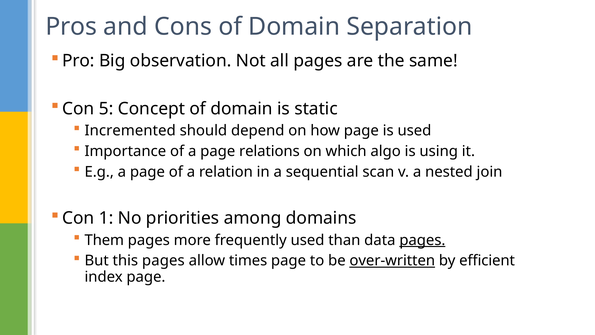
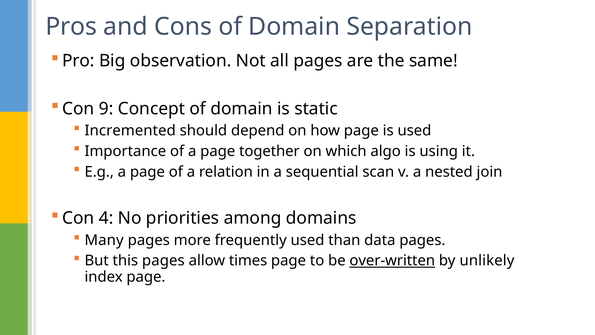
5: 5 -> 9 (106, 109)
relations: relations -> together (269, 151)
1: 1 -> 4 (106, 218)
Them: Them -> Many (104, 240)
pages underline: present -> none (422, 240)
efficient: efficient -> unlikely (487, 260)
